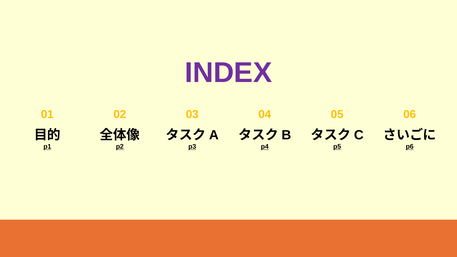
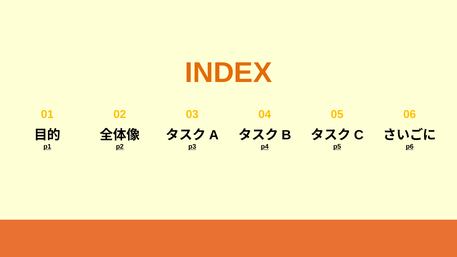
INDEX colour: purple -> orange (228, 73)
